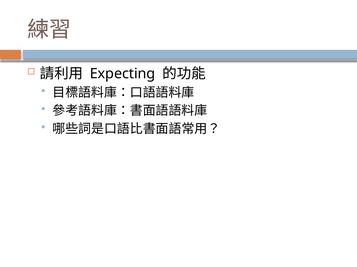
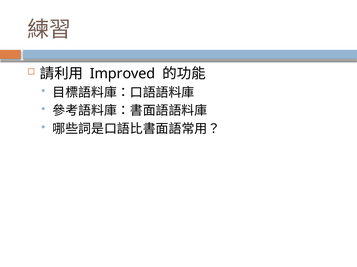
Expecting: Expecting -> Improved (123, 74)
